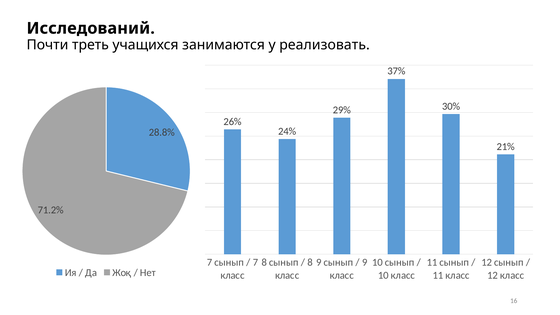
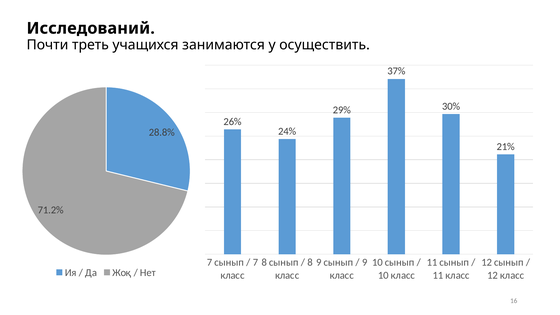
реализовать: реализовать -> осуществить (325, 45)
